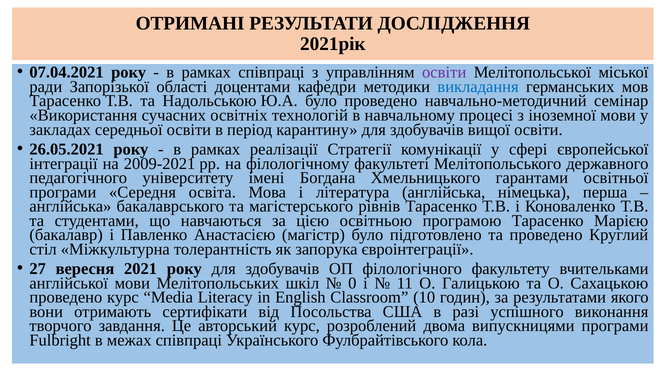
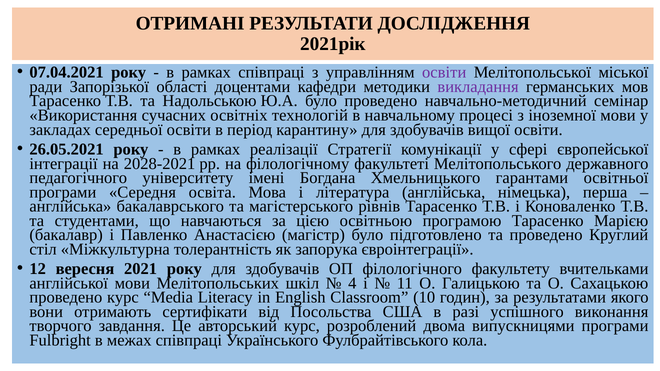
викладання colour: blue -> purple (478, 87)
2009-2021: 2009-2021 -> 2028-2021 (160, 164)
27: 27 -> 12 (38, 269)
0: 0 -> 4 (352, 283)
